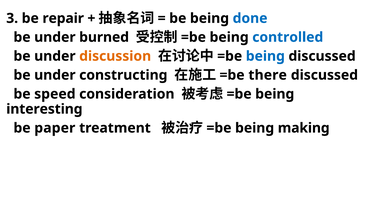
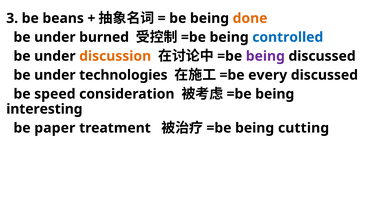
repair: repair -> beans (63, 18)
done colour: blue -> orange (250, 18)
being colour: blue -> purple (265, 56)
constructing: constructing -> technologies (123, 75)
there: there -> every (268, 75)
making: making -> cutting (304, 128)
